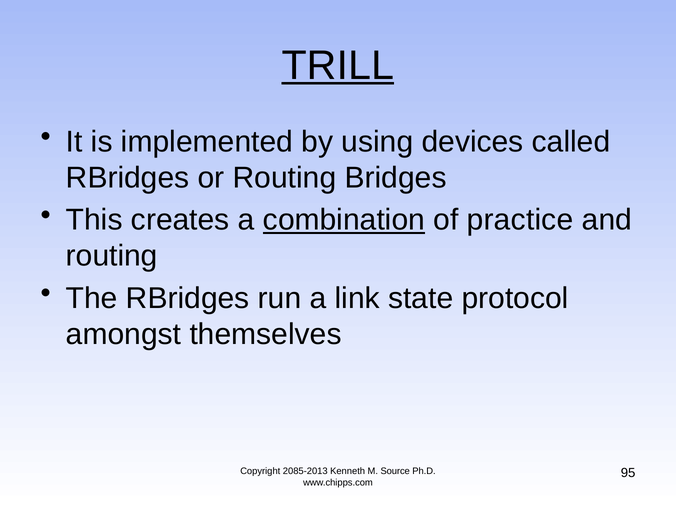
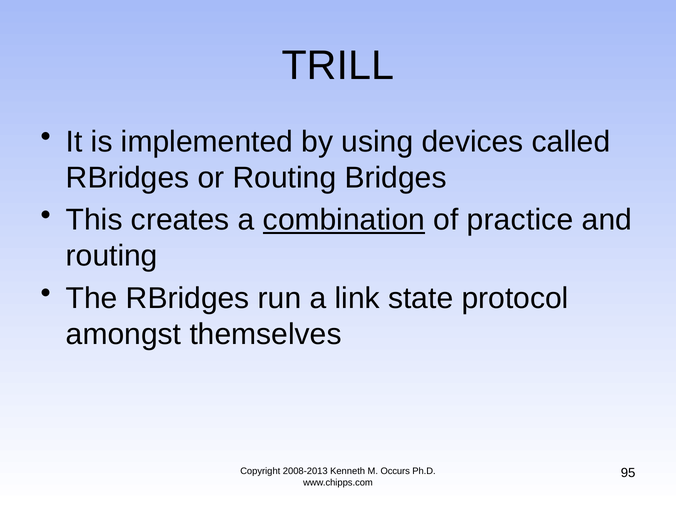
TRILL underline: present -> none (338, 65)
2085-2013: 2085-2013 -> 2008-2013 (305, 471)
Source: Source -> Occurs (395, 471)
